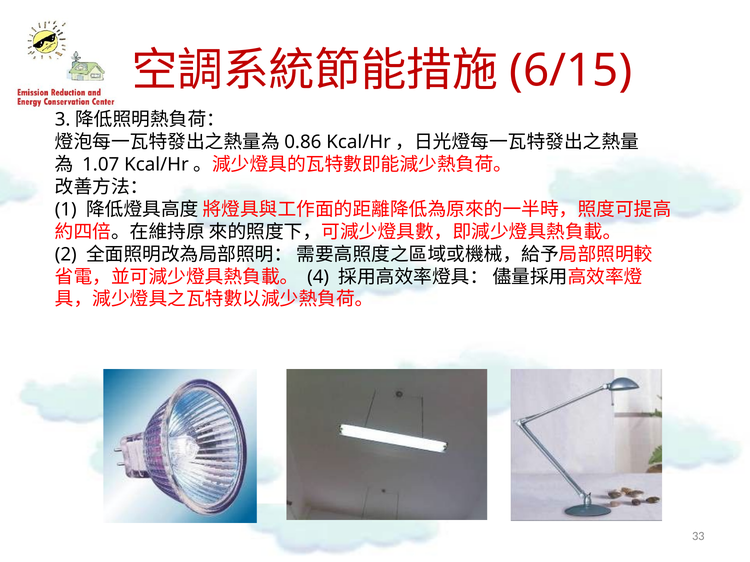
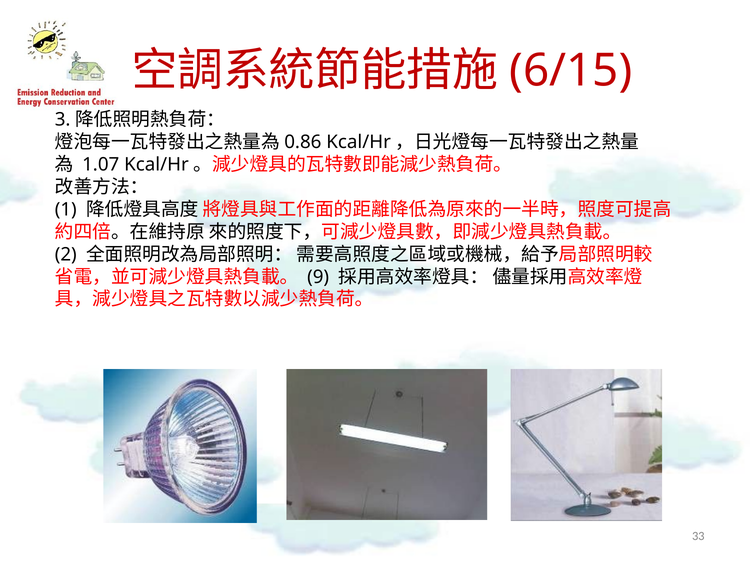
4: 4 -> 9 (318, 277)
